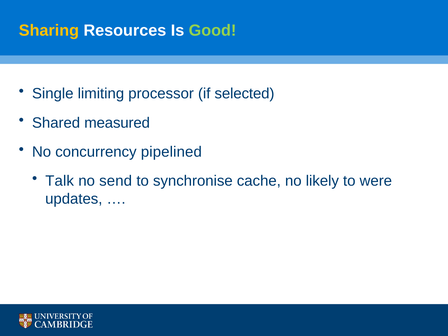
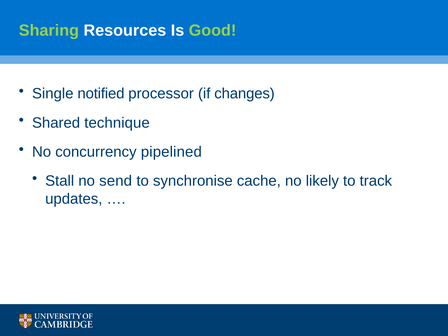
Sharing colour: yellow -> light green (49, 30)
limiting: limiting -> notified (101, 94)
selected: selected -> changes (245, 94)
measured: measured -> technique (117, 123)
Talk: Talk -> Stall (60, 181)
were: were -> track (376, 181)
